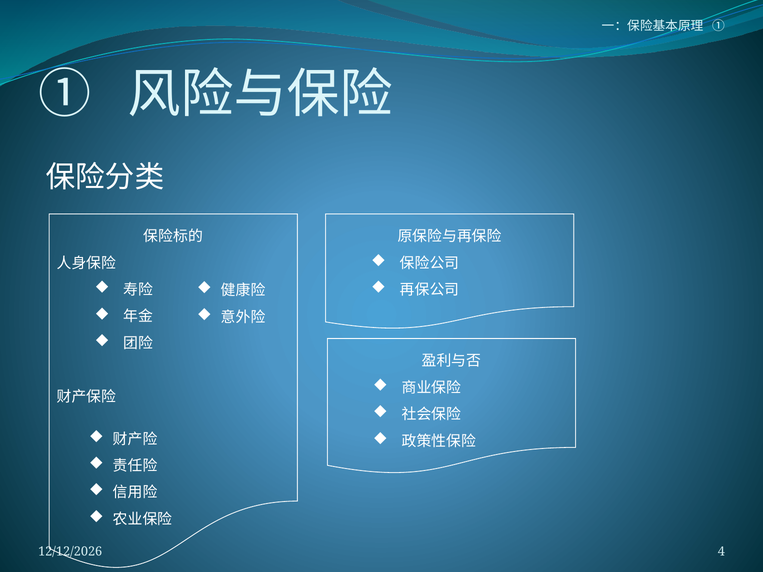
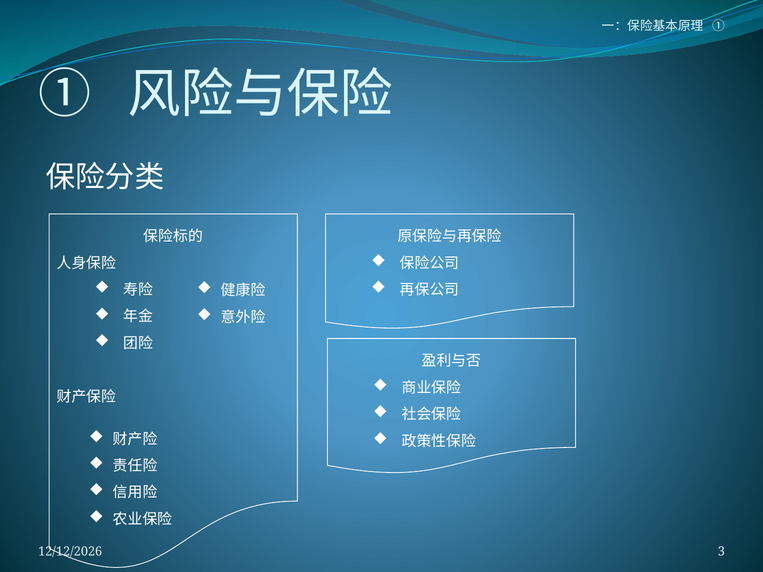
4: 4 -> 3 (721, 552)
